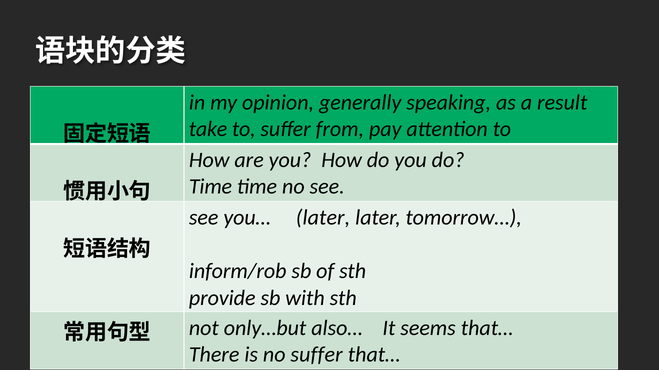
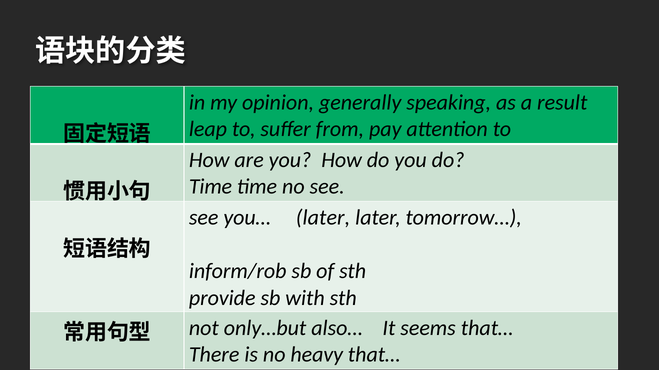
take: take -> leap (208, 129)
no suffer: suffer -> heavy (317, 355)
